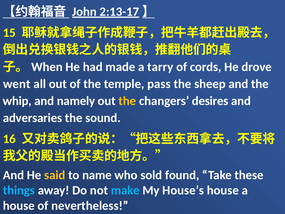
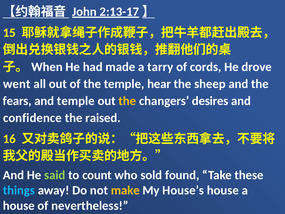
pass: pass -> hear (159, 84)
whip: whip -> fears (17, 101)
and namely: namely -> temple (76, 101)
adversaries: adversaries -> confidence (32, 118)
sound: sound -> raised (103, 118)
said colour: yellow -> light green (55, 175)
name: name -> count (97, 175)
make colour: light blue -> yellow (125, 190)
